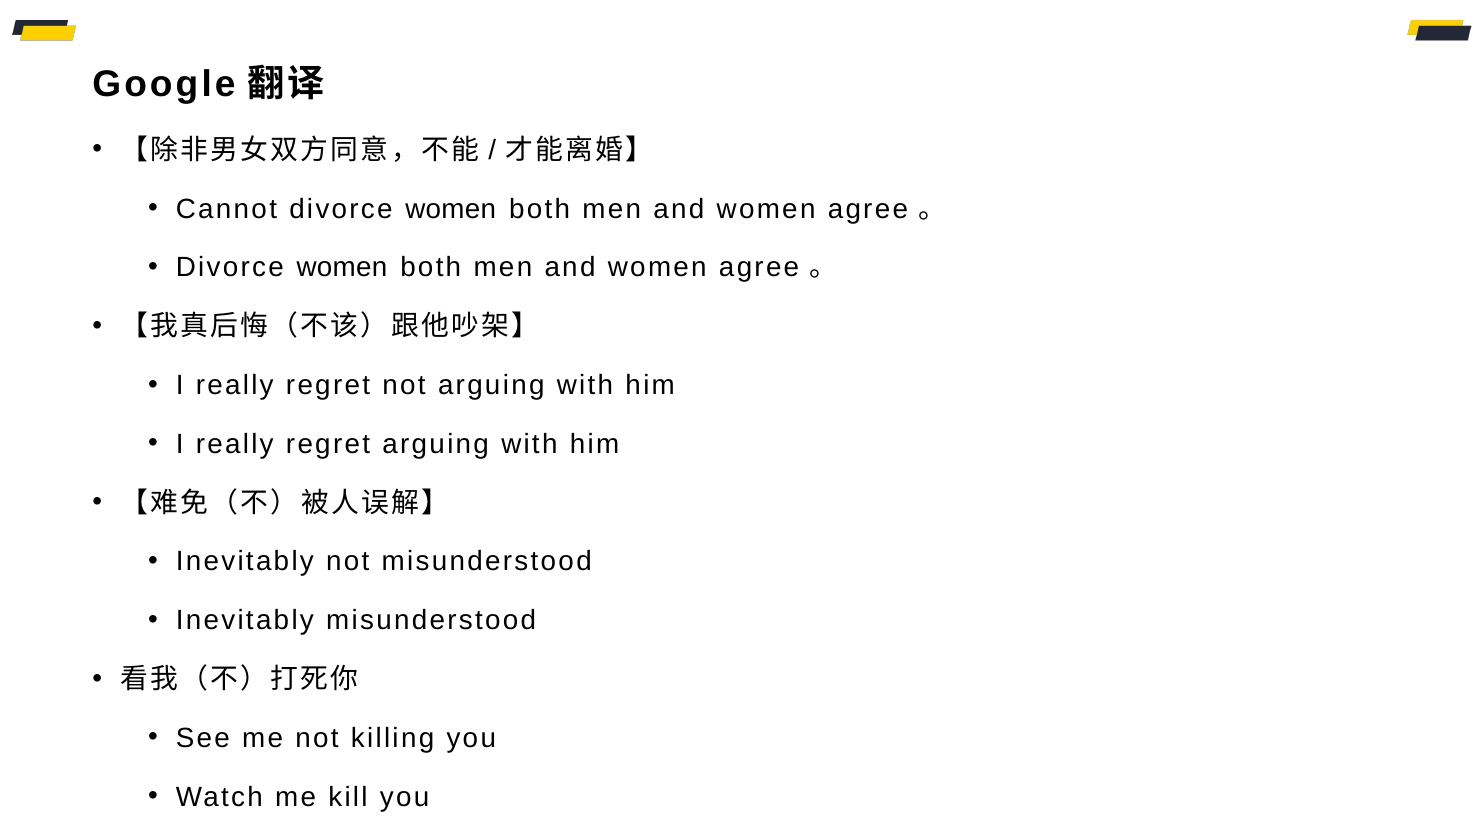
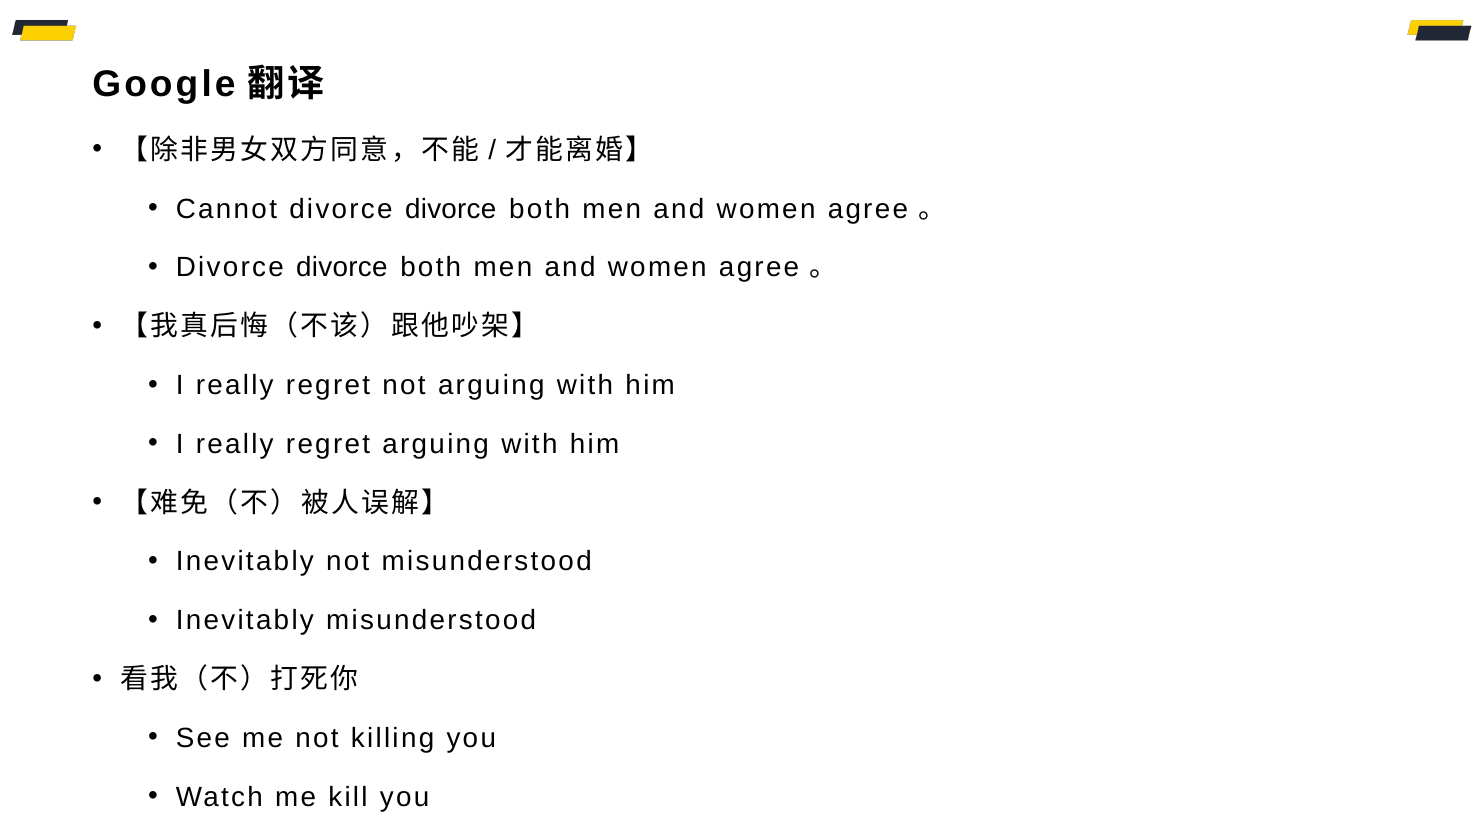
Cannot divorce women: women -> divorce (451, 209)
women: women -> divorce (342, 268)
